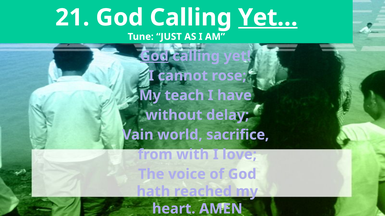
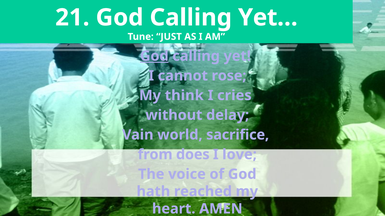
Yet… underline: present -> none (268, 18)
teach: teach -> think (184, 96)
have: have -> cries (234, 96)
with: with -> does (193, 155)
